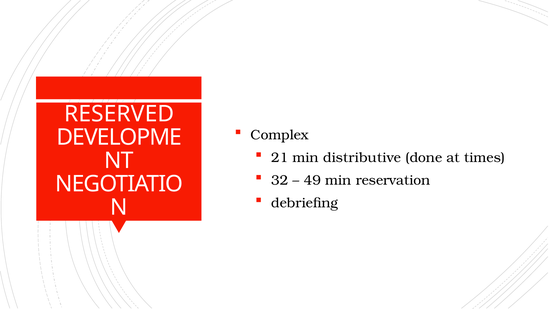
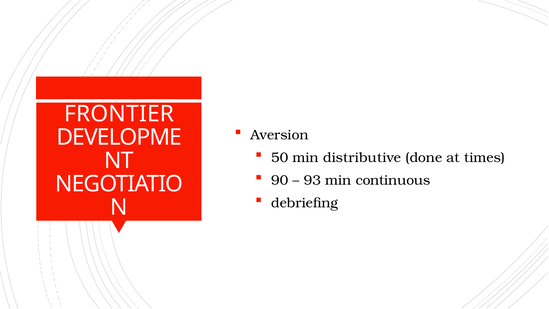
RESERVED: RESERVED -> FRONTIER (119, 114)
Complex: Complex -> Aversion (280, 135)
21: 21 -> 50 (280, 157)
32: 32 -> 90 (280, 180)
49: 49 -> 93 (312, 180)
reservation: reservation -> continuous (393, 180)
